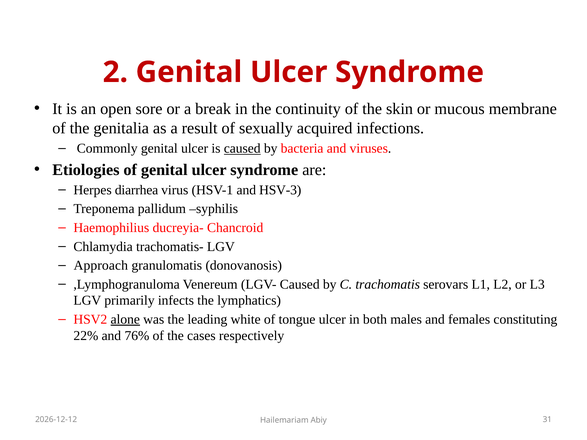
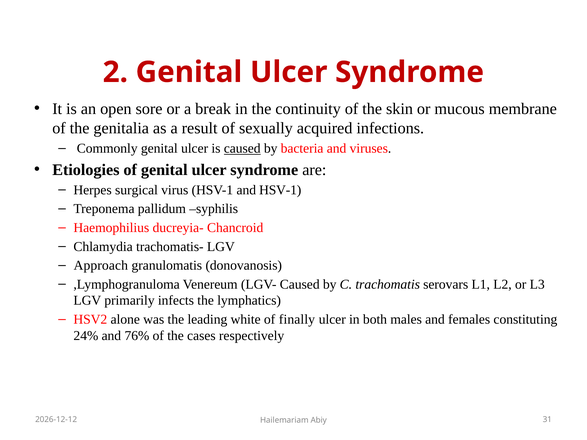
diarrhea: diarrhea -> surgical (136, 190)
and HSV-3: HSV-3 -> HSV-1 (280, 190)
alone underline: present -> none (125, 320)
tongue: tongue -> finally (297, 320)
22%: 22% -> 24% (86, 336)
